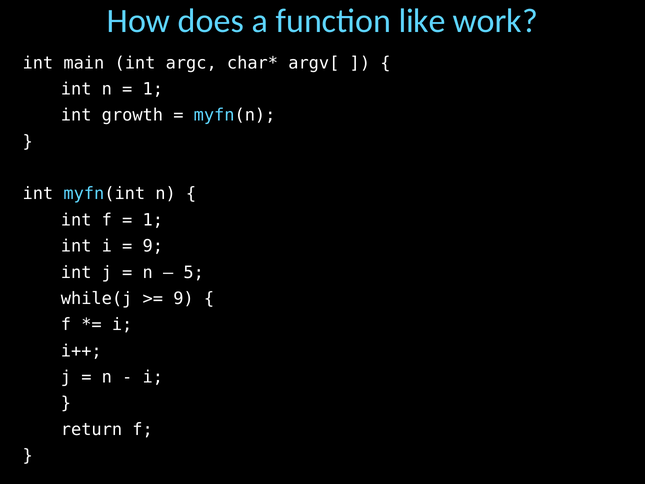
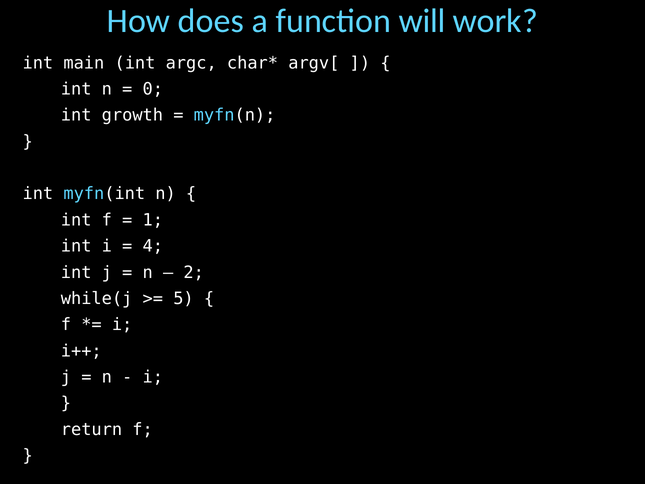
like: like -> will (422, 21)
1: 1 -> 0 (153, 89)
9: 9 -> 4 (153, 246)
5: 5 -> 2 (194, 272)
9: 9 -> 5 (183, 298)
